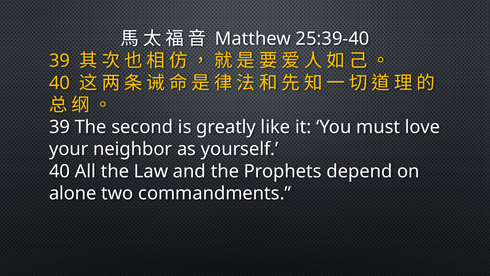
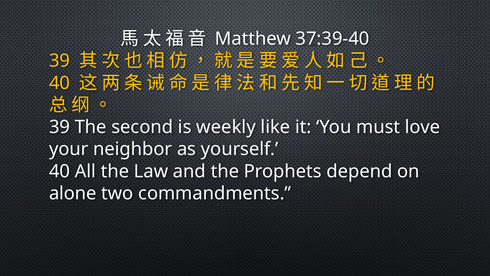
25:39-40: 25:39-40 -> 37:39-40 (333, 39)
greatly: greatly -> weekly (226, 127)
